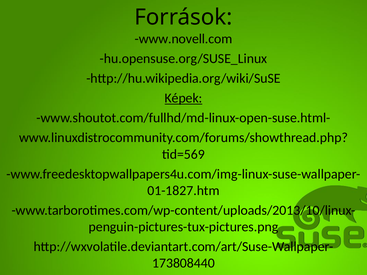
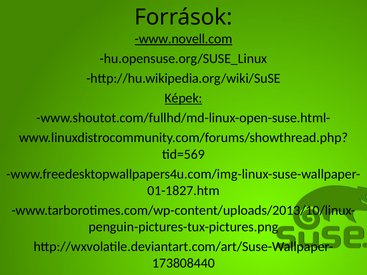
www.novell.com underline: none -> present (184, 39)
